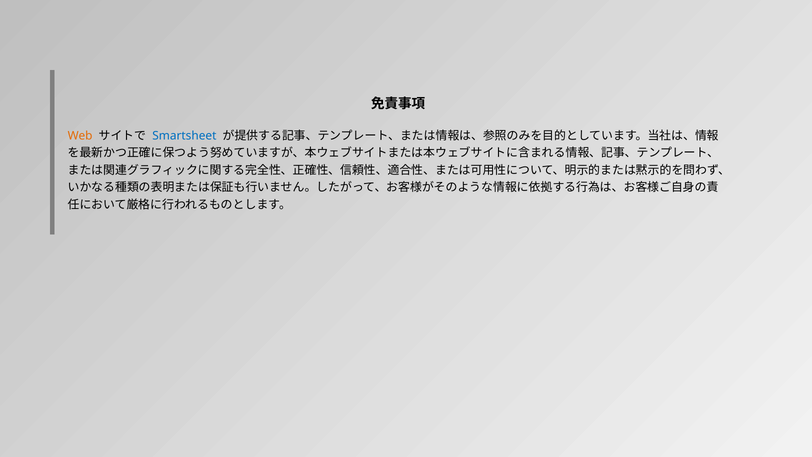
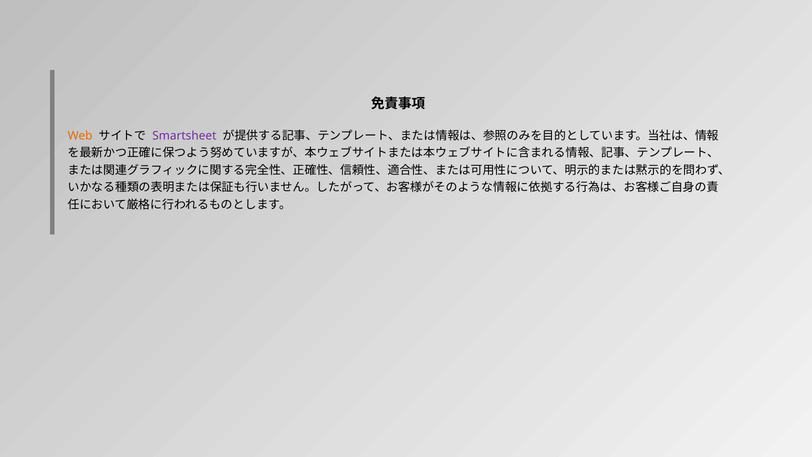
Smartsheet colour: blue -> purple (184, 136)
